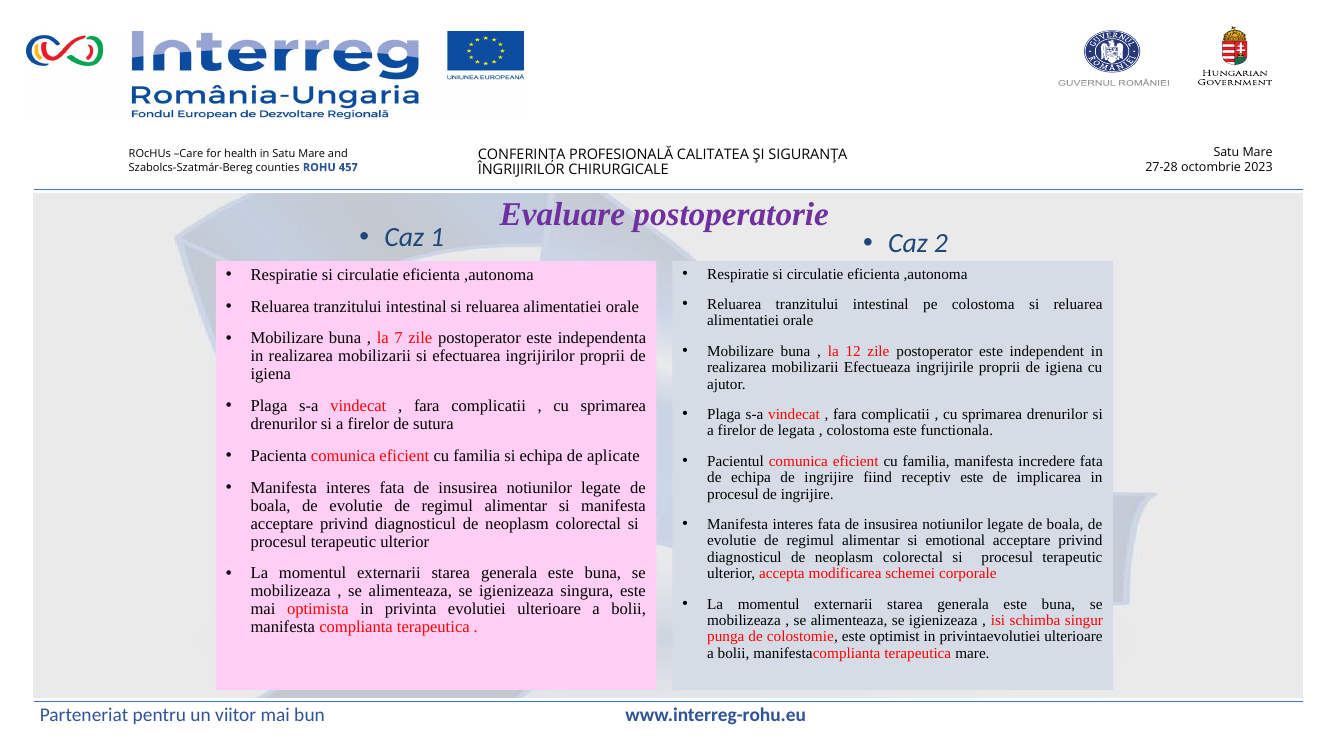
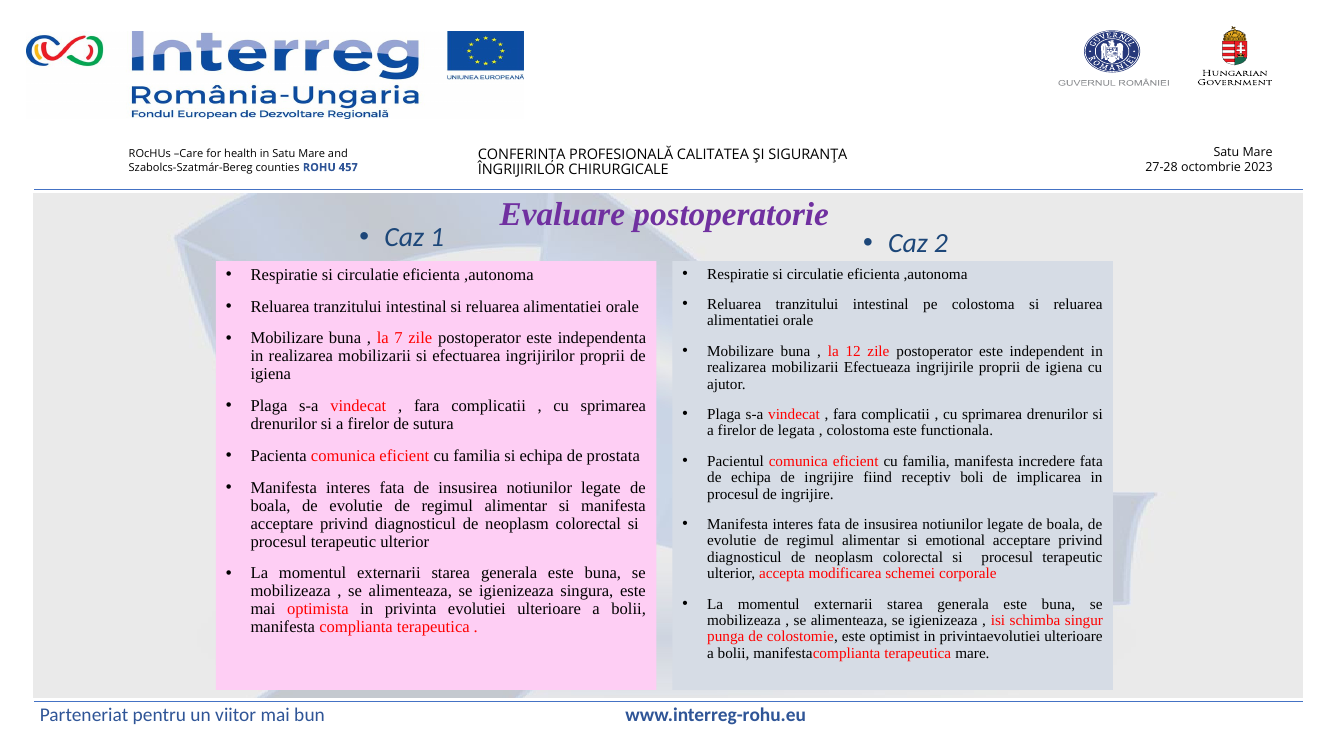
aplicate: aplicate -> prostata (613, 456)
receptiv este: este -> boli (972, 477)
